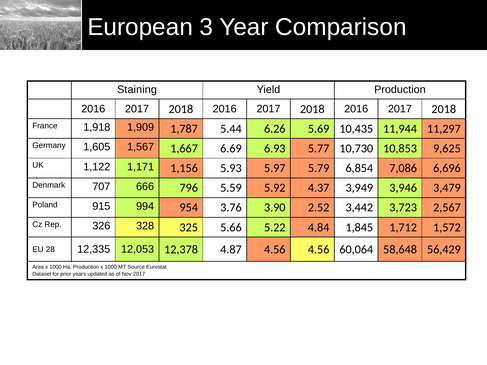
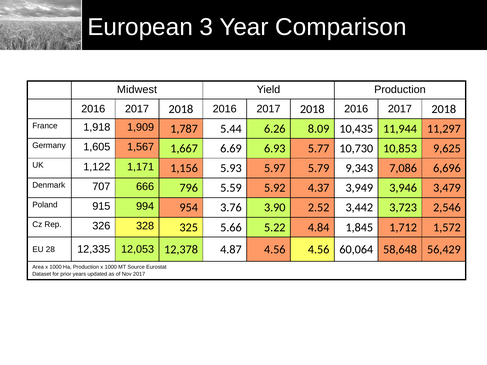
Staining: Staining -> Midwest (137, 90)
5.69: 5.69 -> 8.09 (319, 129)
6,854: 6,854 -> 9,343 (359, 168)
2,567: 2,567 -> 2,546 (447, 208)
